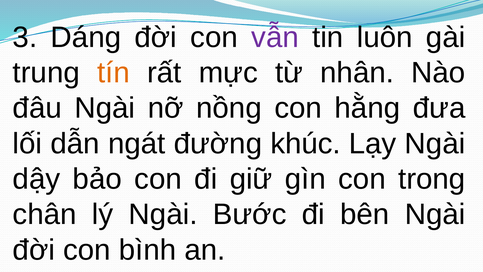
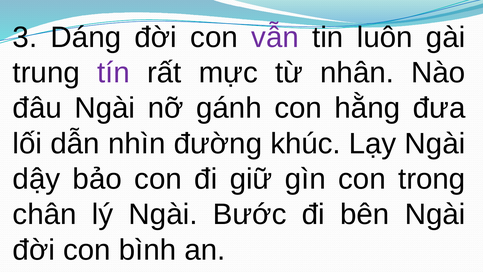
tín colour: orange -> purple (113, 73)
nồng: nồng -> gánh (229, 108)
ngát: ngát -> nhìn (137, 143)
